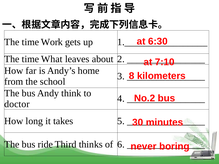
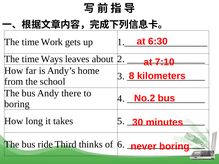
What: What -> Ways (52, 59)
think: think -> there (71, 93)
doctor: doctor -> boring (17, 104)
